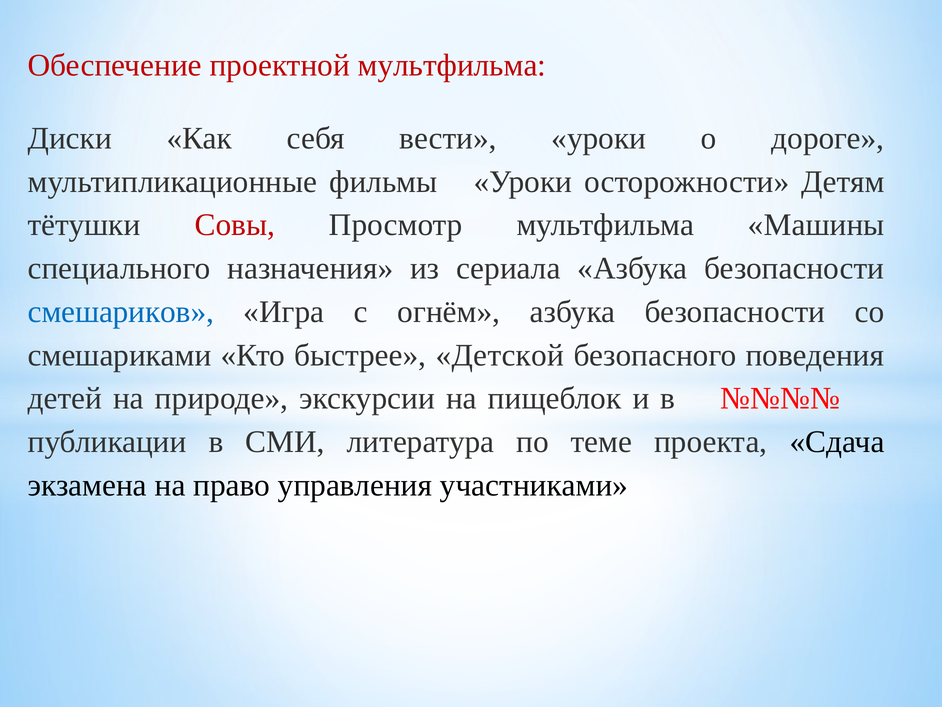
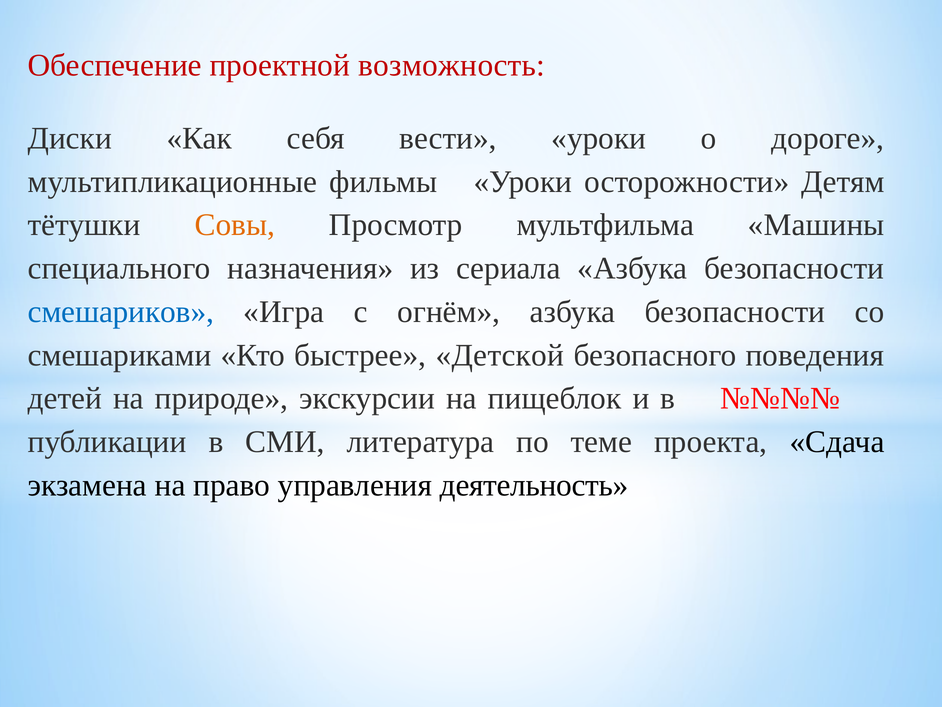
проектной мультфильма: мультфильма -> возможность (452, 66)
Совы colour: red -> orange (235, 225)
участниками: участниками -> деятельность (534, 485)
